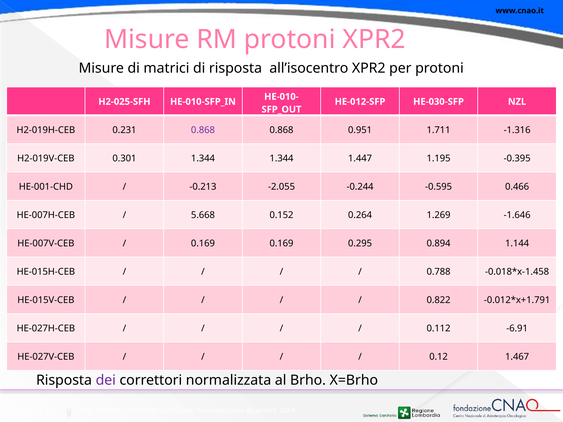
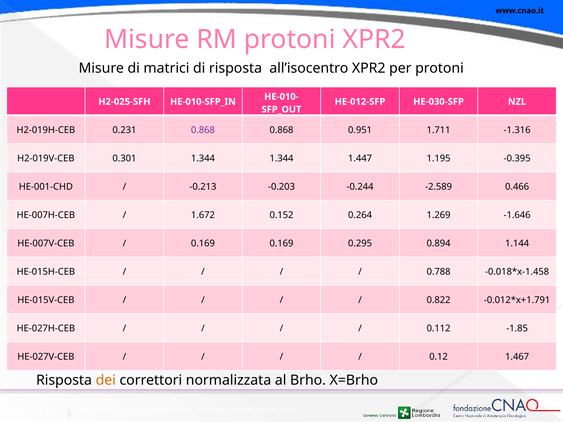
-2.055: -2.055 -> -0.203 (281, 187)
-0.595: -0.595 -> -2.589 (439, 187)
5.668: 5.668 -> 1.672 (203, 215)
-6.91: -6.91 -> -1.85 (517, 329)
dei colour: purple -> orange (106, 380)
